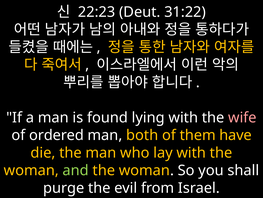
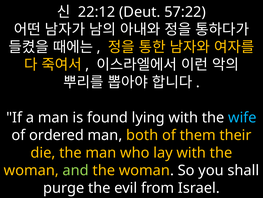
22:23: 22:23 -> 22:12 (97, 12)
31:22: 31:22 -> 57:22 (185, 12)
wife colour: pink -> light blue (242, 117)
have: have -> their (236, 135)
